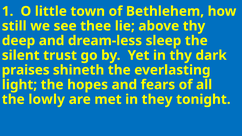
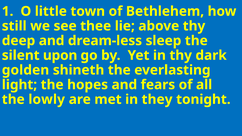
trust: trust -> upon (60, 55)
praises: praises -> golden (25, 70)
